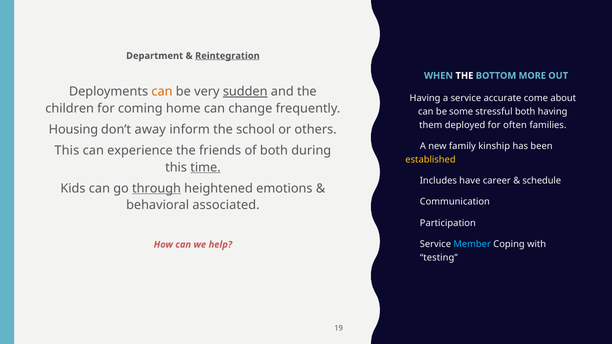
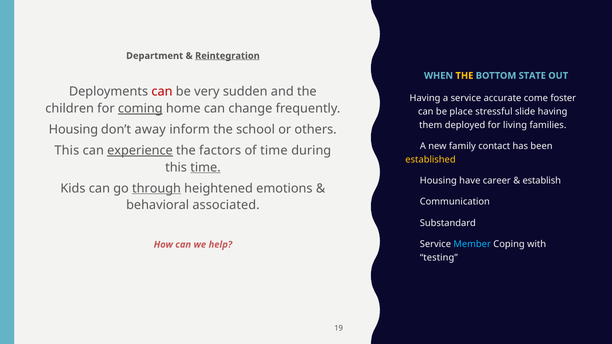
THE colour: white -> yellow (464, 76)
MORE: MORE -> STATE (532, 76)
can colour: orange -> red (162, 92)
sudden underline: present -> none (245, 92)
about: about -> foster (563, 98)
coming underline: none -> present (140, 109)
some: some -> place (461, 112)
stressful both: both -> slide (525, 112)
often: often -> living (515, 125)
kinship: kinship -> contact (494, 146)
experience underline: none -> present (140, 151)
friends: friends -> factors (220, 151)
of both: both -> time (274, 151)
Includes: Includes -> Housing (438, 181)
schedule: schedule -> establish (542, 181)
Participation: Participation -> Substandard (448, 223)
